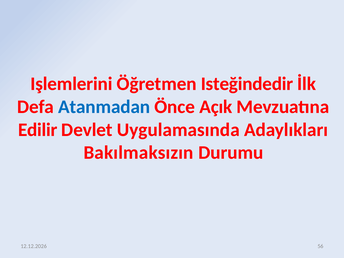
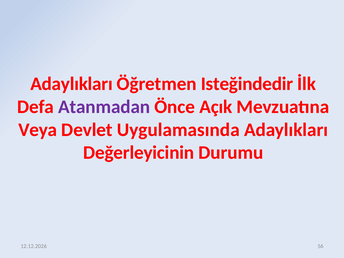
Işlemlerini: Işlemlerini -> Adaylıkları (71, 84)
Atanmadan colour: blue -> purple (104, 107)
Edilir: Edilir -> Veya (38, 130)
Bakılmaksızın: Bakılmaksızın -> Değerleyicinin (139, 153)
